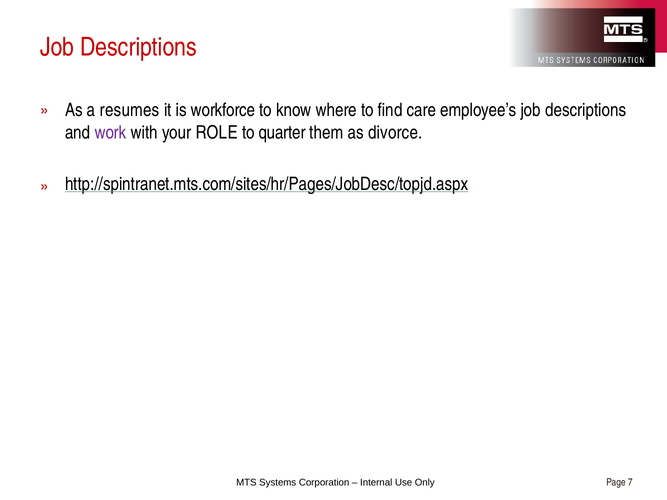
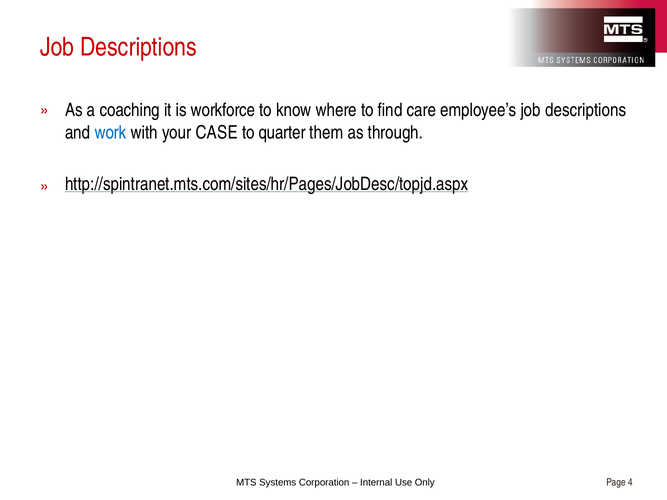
resumes: resumes -> coaching (130, 110)
work colour: purple -> blue (111, 132)
ROLE: ROLE -> CASE (217, 132)
divorce: divorce -> through (395, 132)
7: 7 -> 4 (630, 483)
